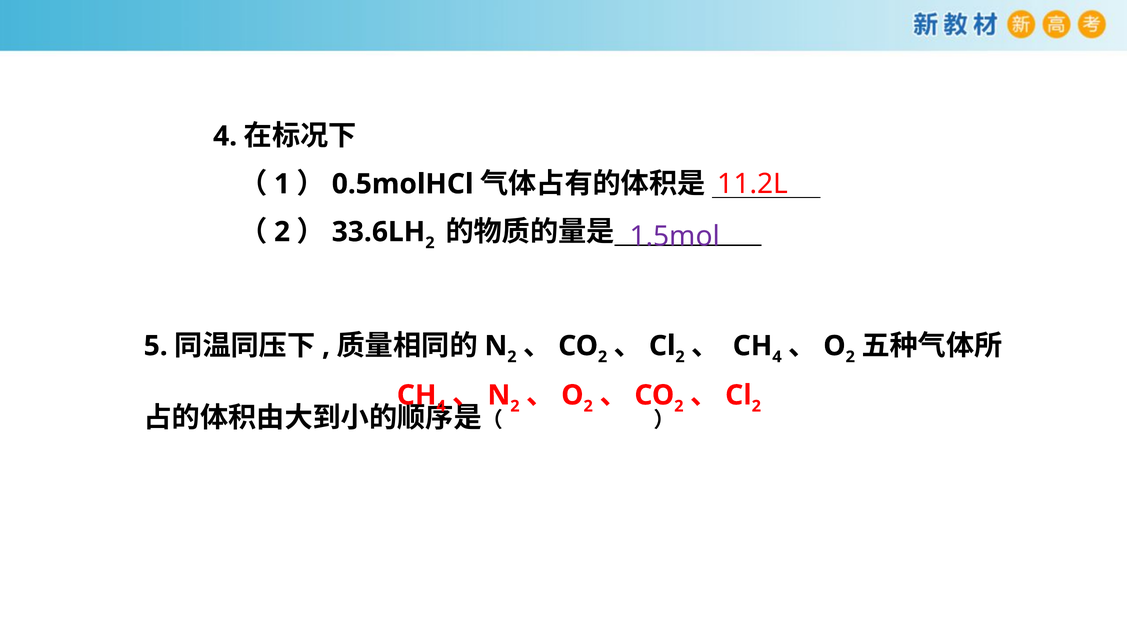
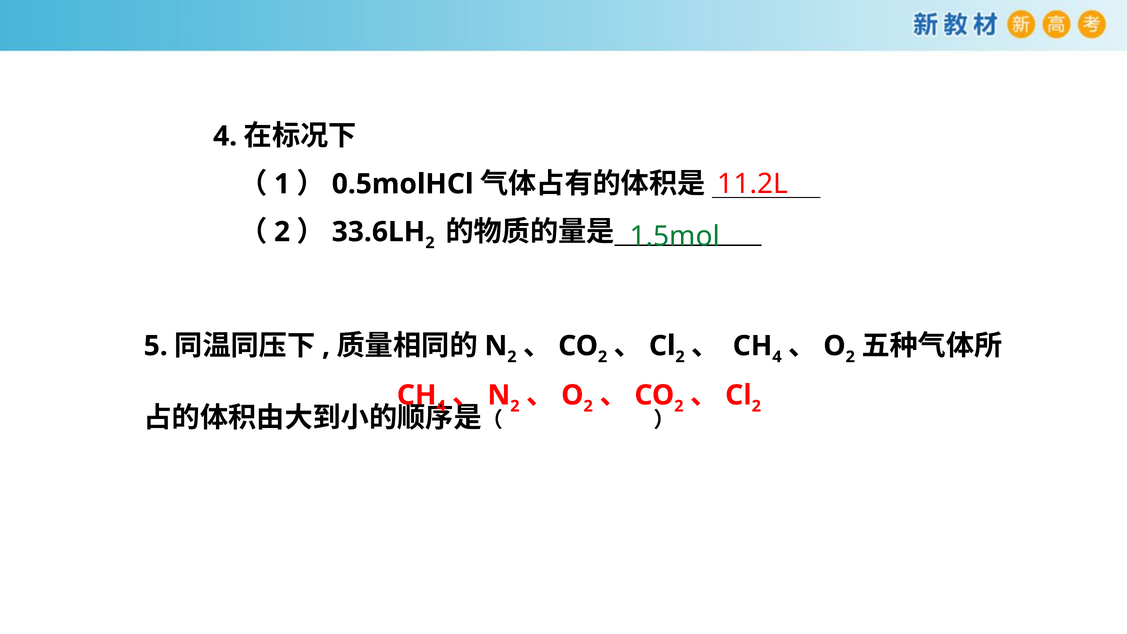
1.5mol colour: purple -> green (675, 237)
